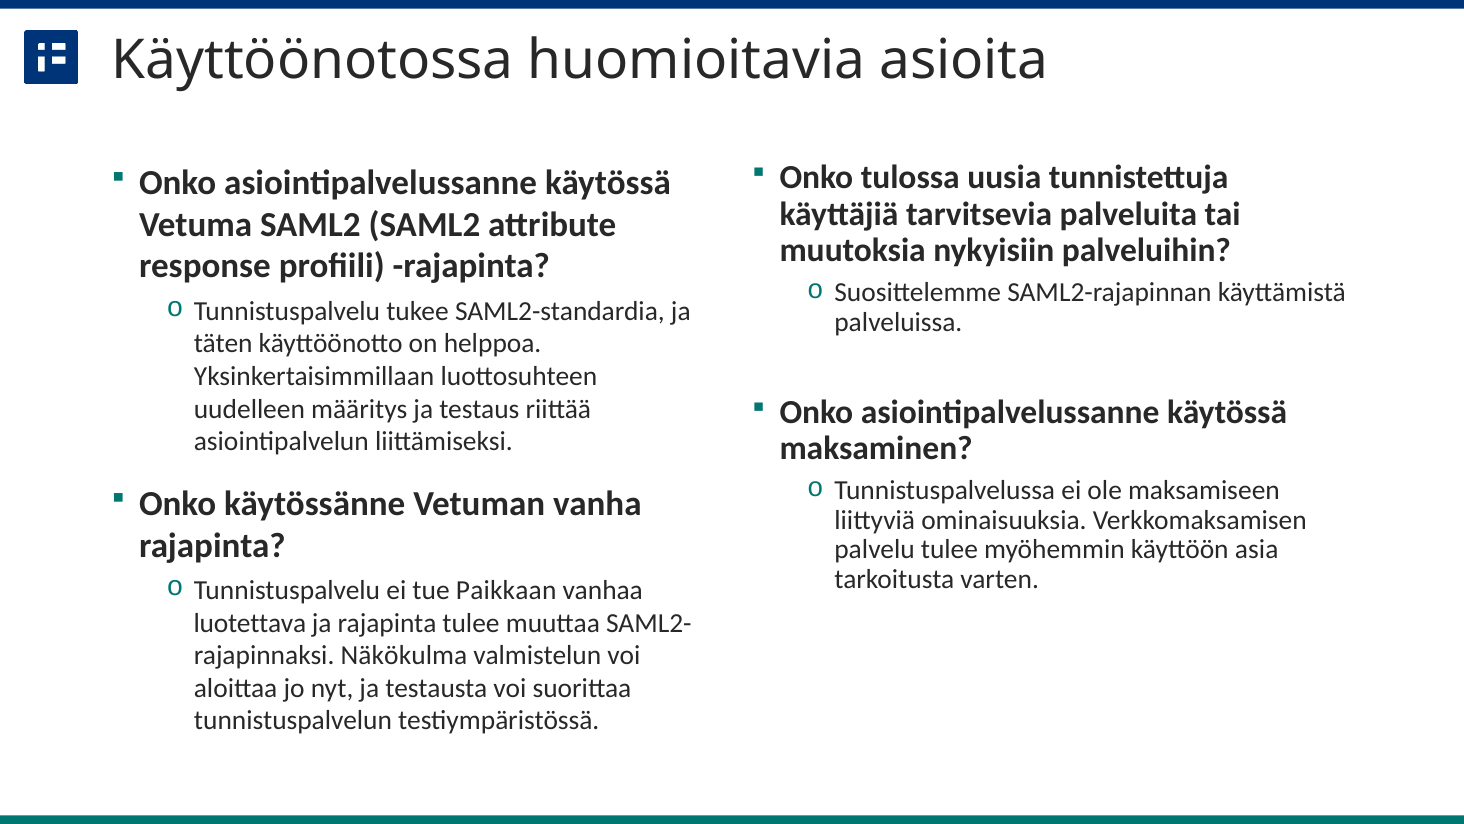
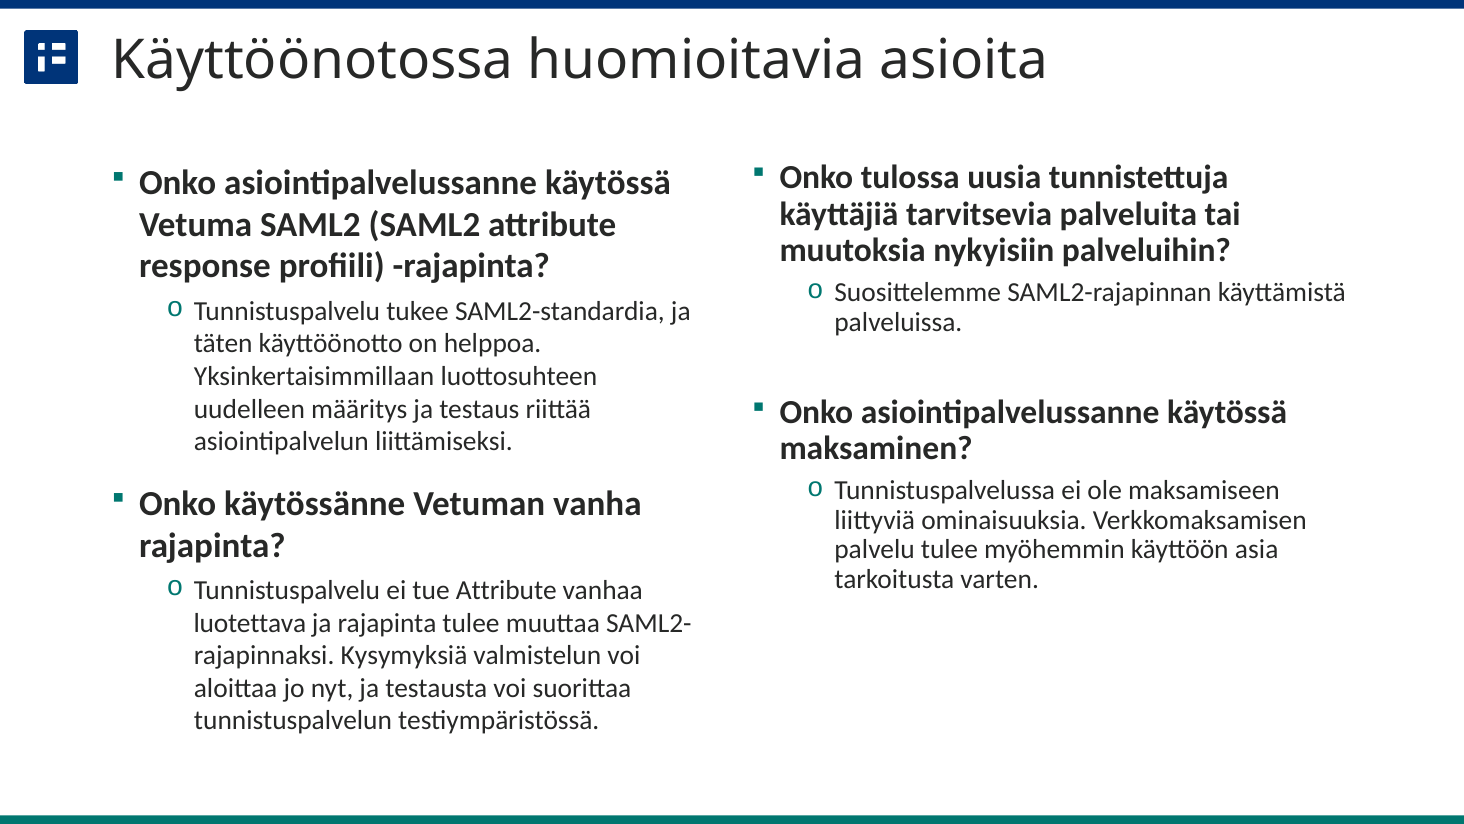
tue Paikkaan: Paikkaan -> Attribute (506, 590)
Näkökulma: Näkökulma -> Kysymyksiä (404, 655)
